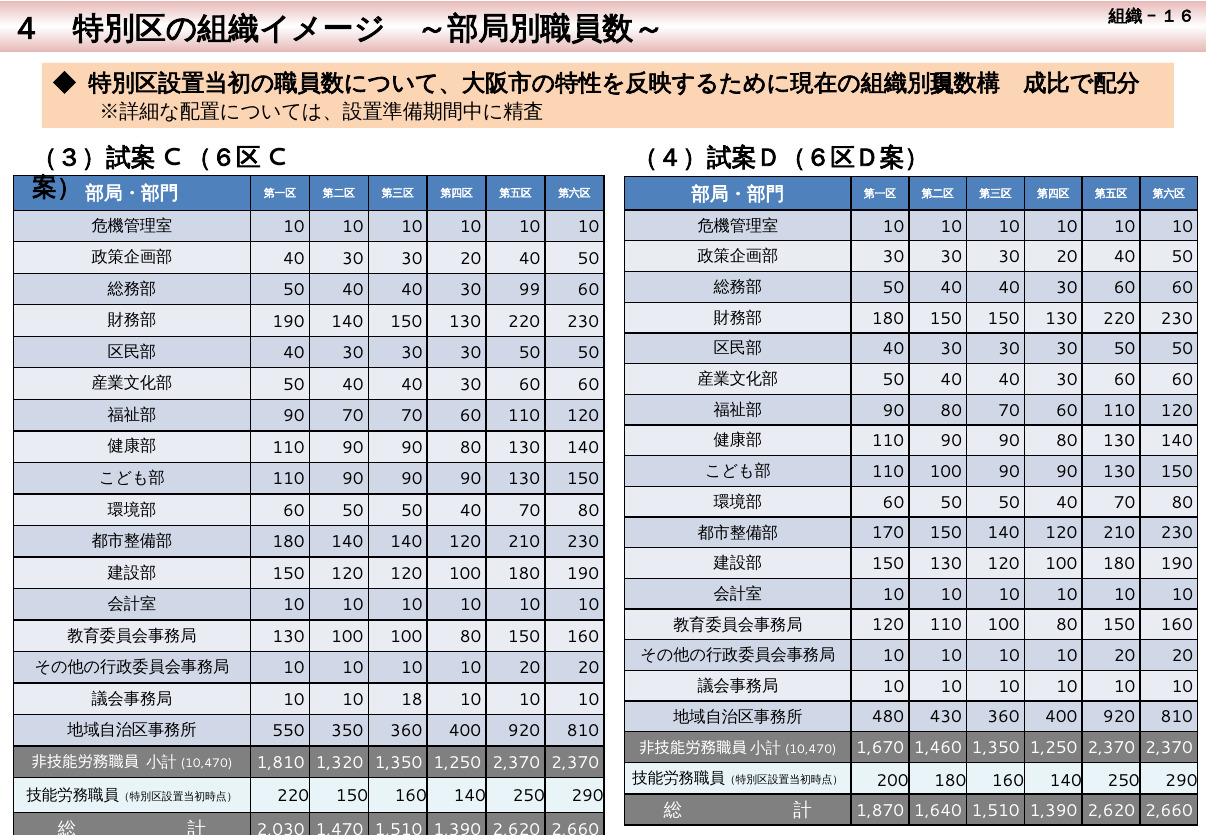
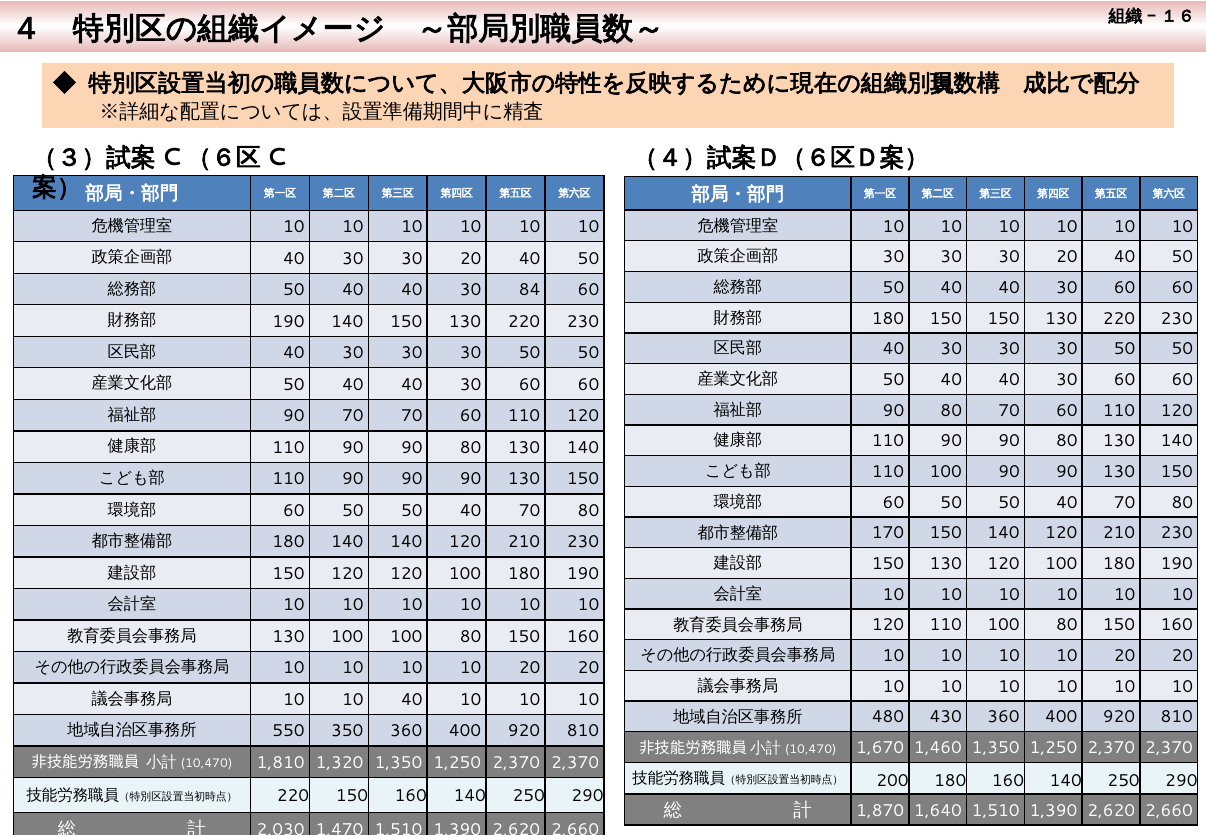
99: 99 -> 84 (530, 290)
10 18: 18 -> 40 (412, 700)
